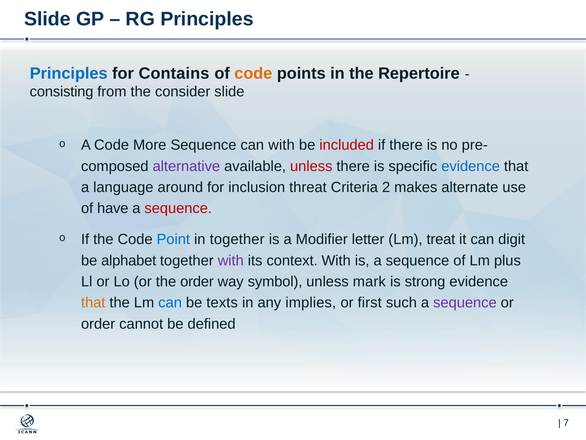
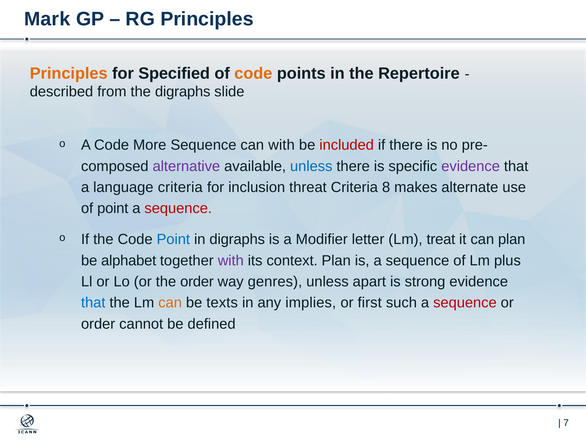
Slide: Slide -> Mark (47, 19)
Principles colour: blue -> orange (69, 73)
Contains: Contains -> Specified (174, 73)
consisting: consisting -> described (61, 92)
the consider: consider -> digraphs (183, 92)
unless colour: red -> blue (311, 166)
evidence colour: blue -> purple (471, 166)
language around: around -> criteria (180, 187)
2: 2 -> 8 (386, 187)
of have: have -> point (113, 208)
in together: together -> digraphs (237, 239)
can digit: digit -> plan (512, 239)
context With: With -> Plan (336, 260)
symbol: symbol -> genres (275, 281)
mark: mark -> apart (369, 281)
that colour: orange -> blue (93, 302)
can colour: blue -> orange (170, 302)
sequence colour: purple -> red (465, 302)
